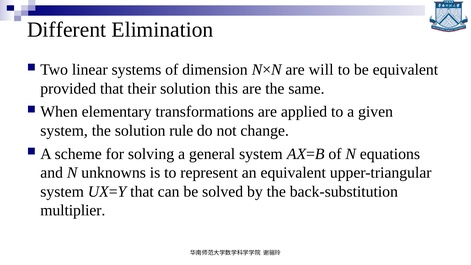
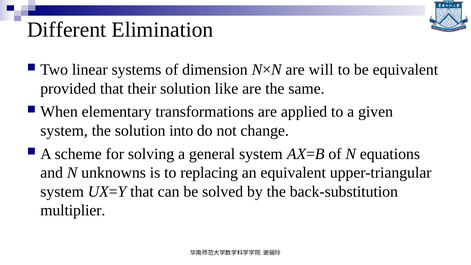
this: this -> like (226, 88)
rule: rule -> into (181, 131)
represent: represent -> replacing (209, 173)
